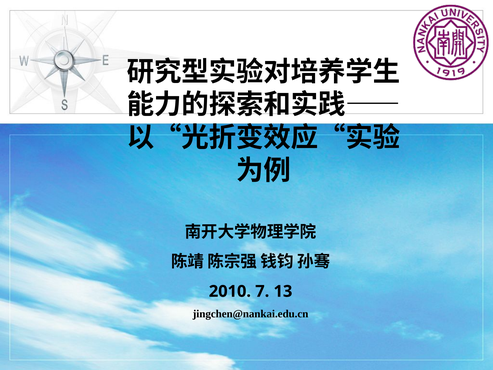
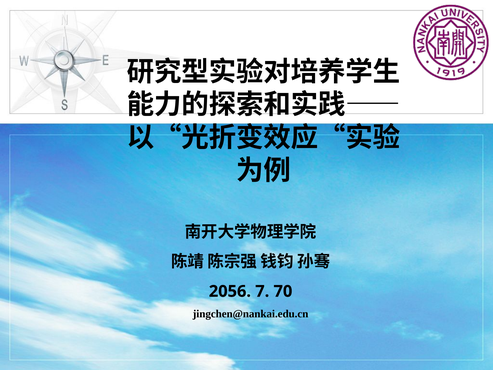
2010: 2010 -> 2056 (230, 291)
13: 13 -> 70 (283, 291)
